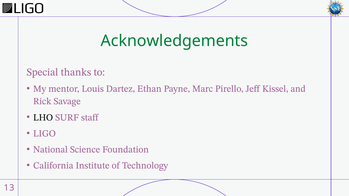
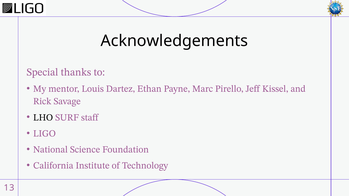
Acknowledgements colour: green -> black (174, 41)
